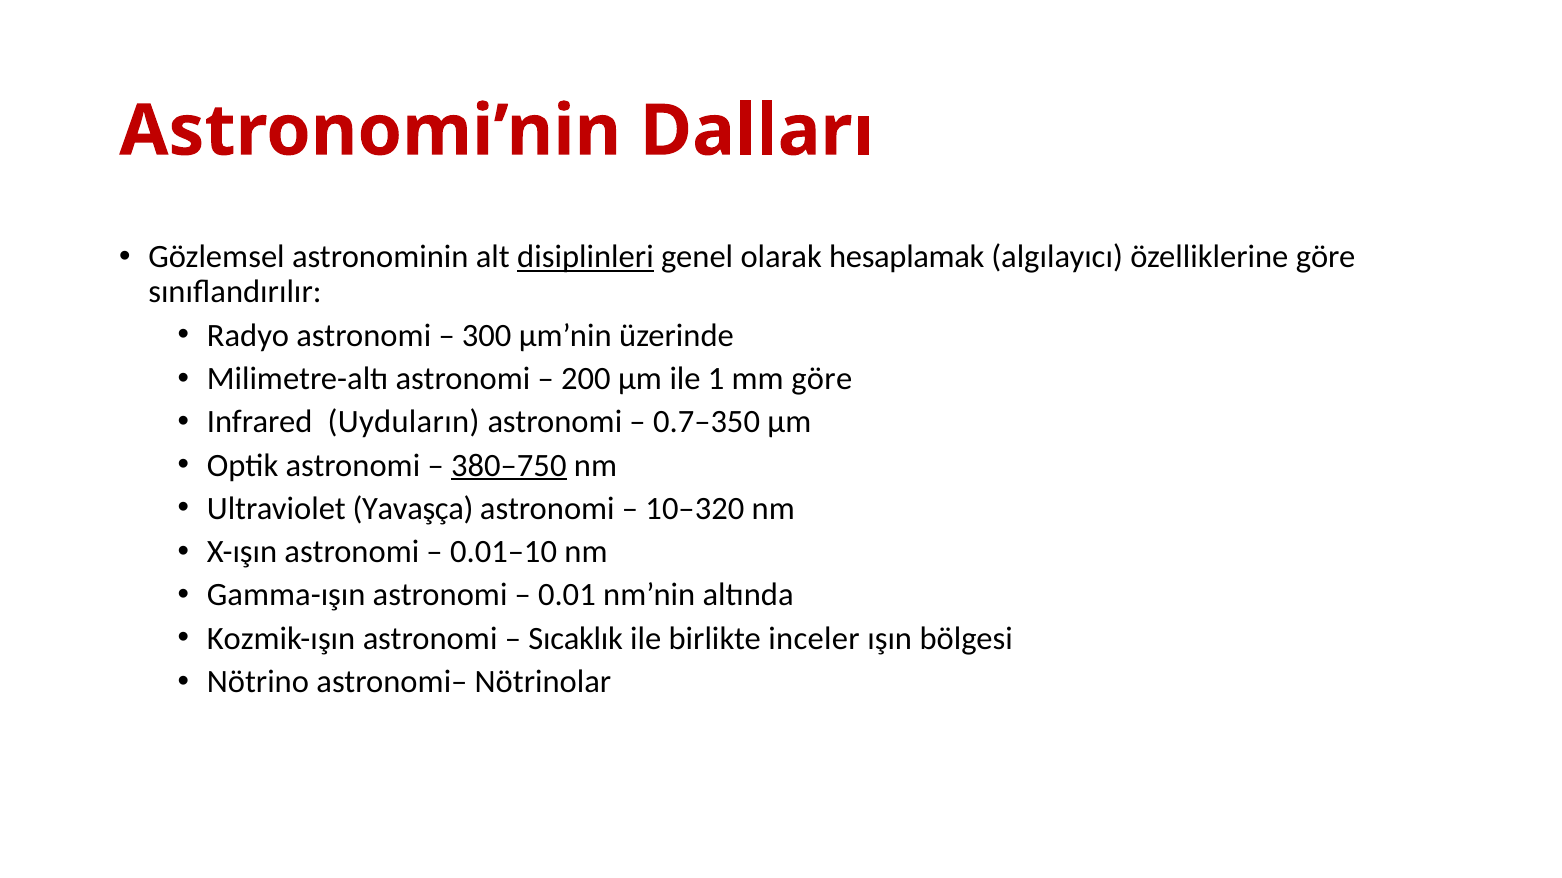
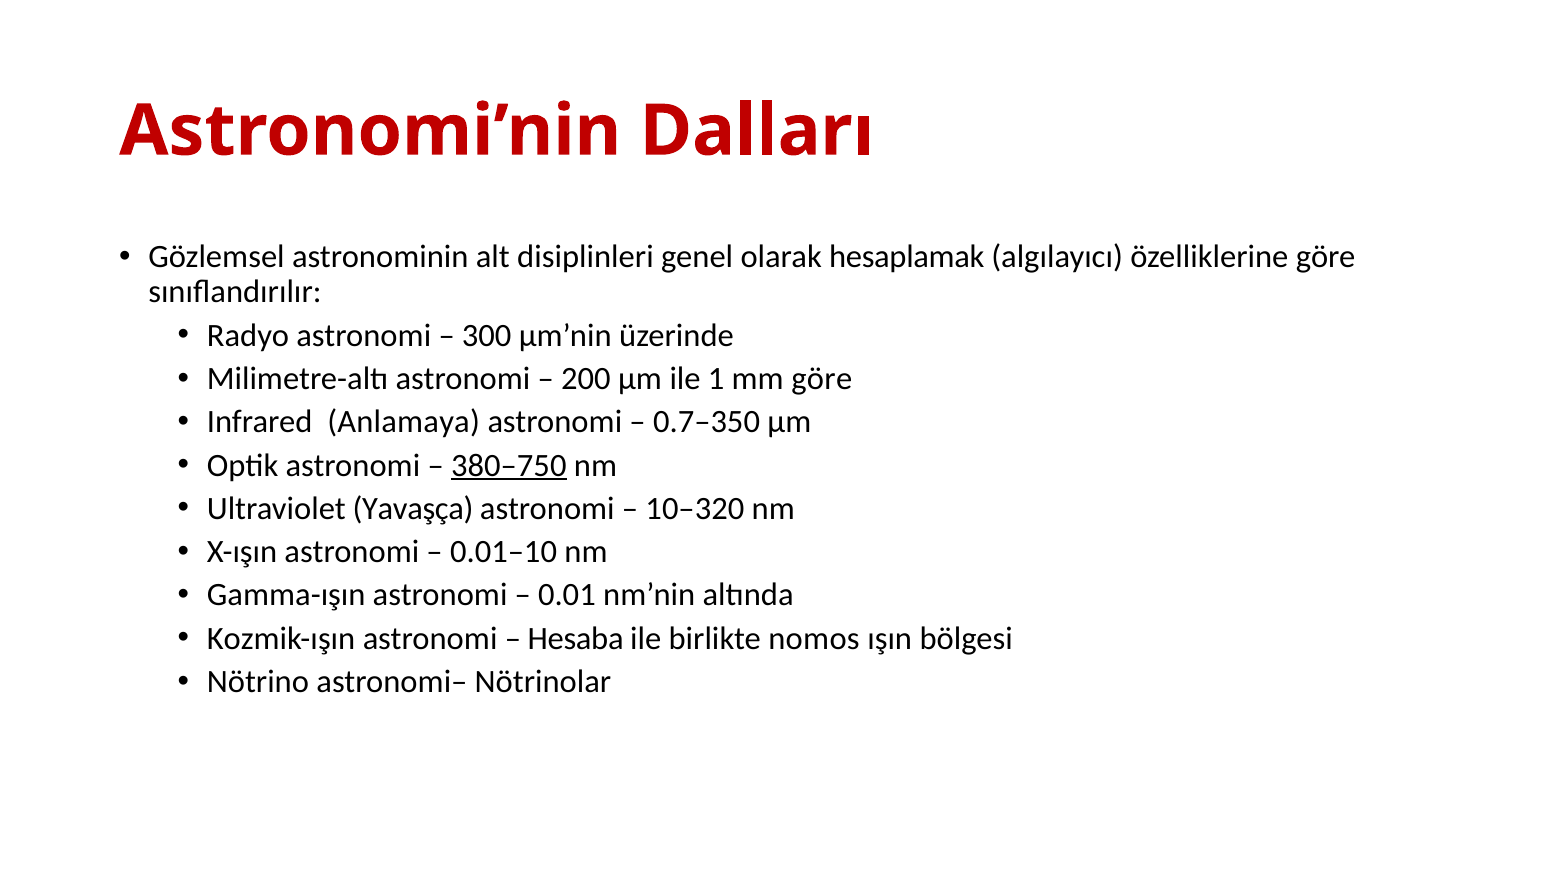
disiplinleri underline: present -> none (585, 257)
Uyduların: Uyduların -> Anlamaya (404, 422)
Sıcaklık: Sıcaklık -> Hesaba (576, 639)
inceler: inceler -> nomos (814, 639)
